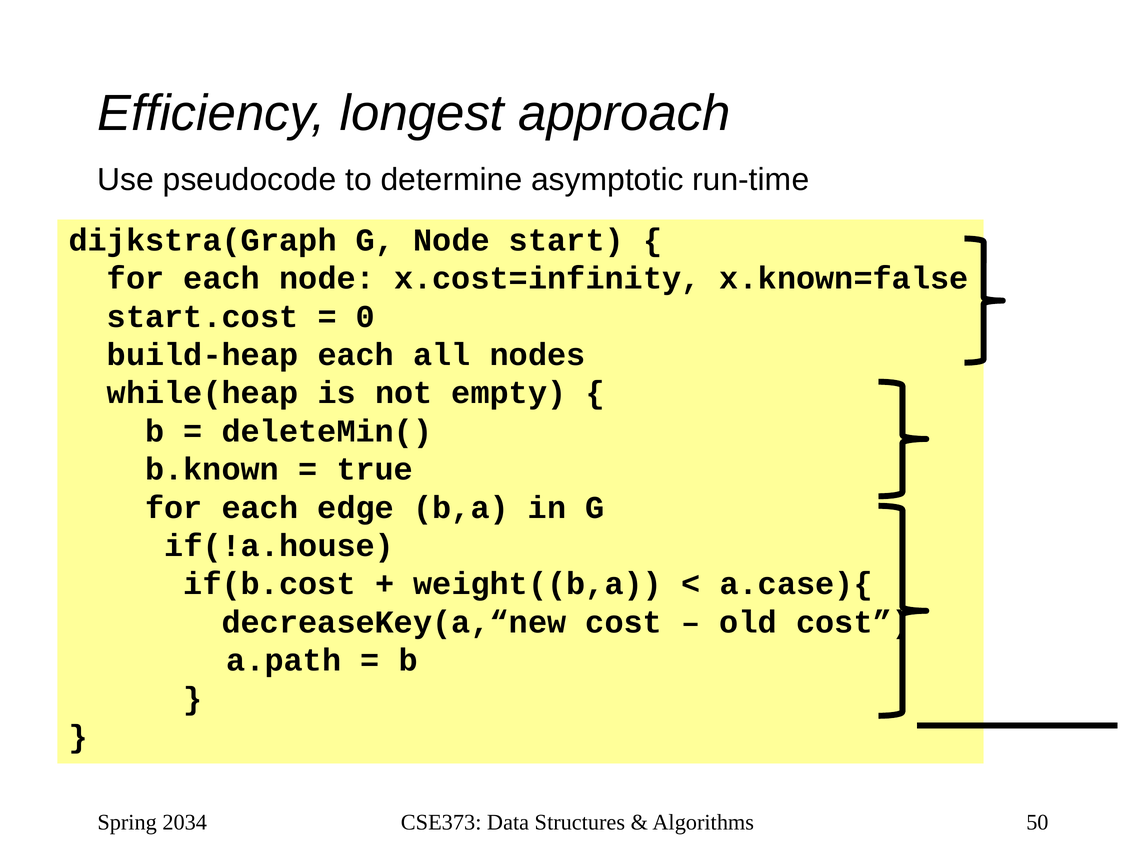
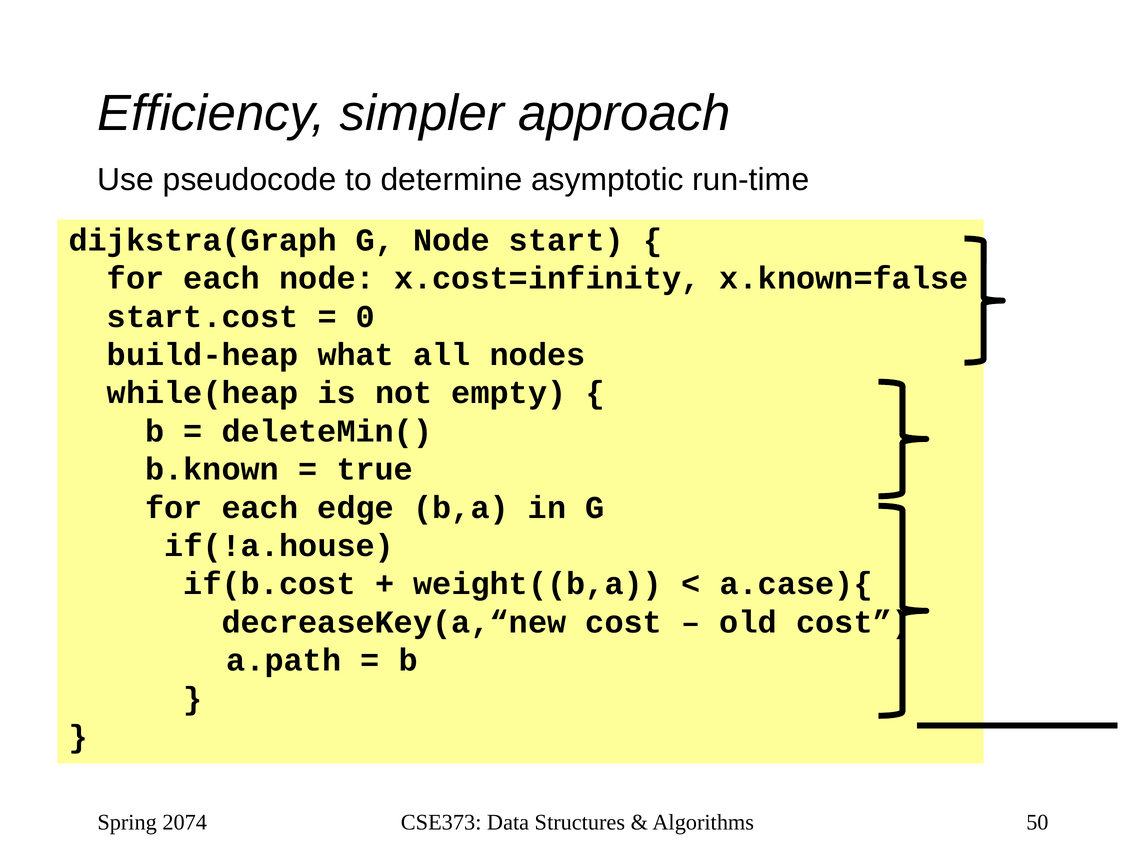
longest: longest -> simpler (422, 113)
build-heap each: each -> what (356, 355)
2034: 2034 -> 2074 (185, 823)
